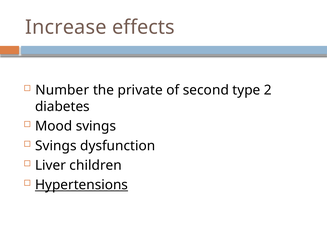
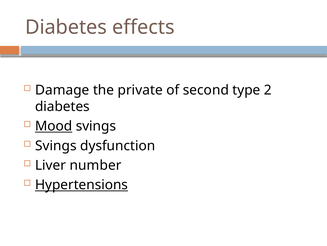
Increase: Increase -> Diabetes (66, 27)
Number: Number -> Damage (62, 90)
Mood underline: none -> present (54, 126)
children: children -> number (96, 165)
